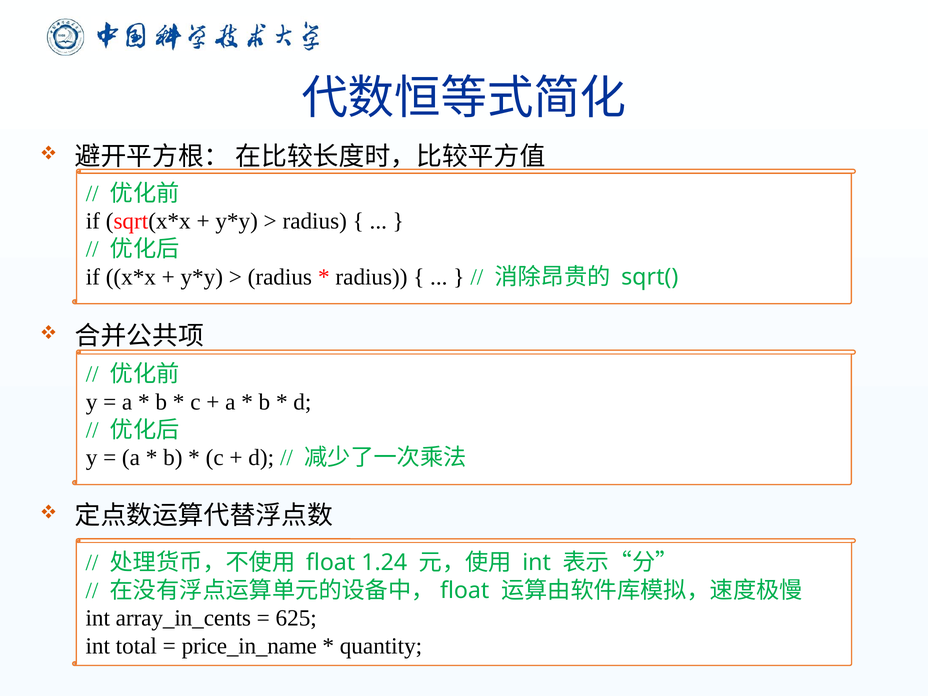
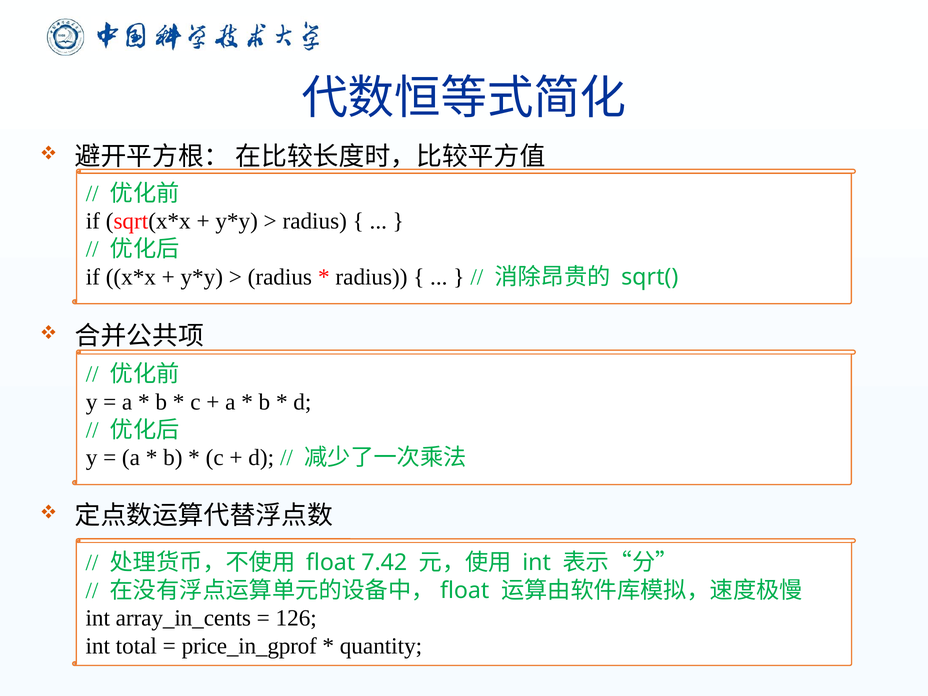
1.24: 1.24 -> 7.42 (384, 563)
625: 625 -> 126 (296, 618)
price_in_name: price_in_name -> price_in_gprof (249, 646)
